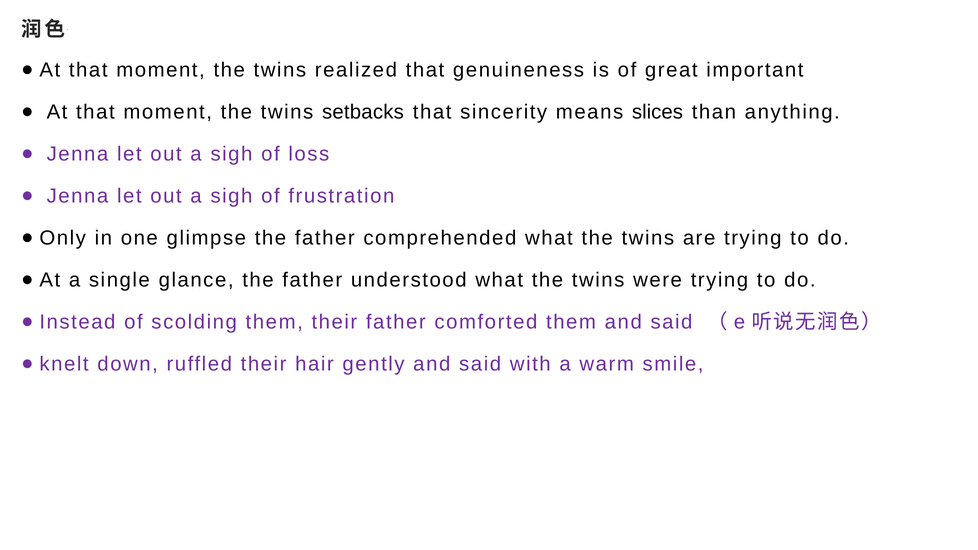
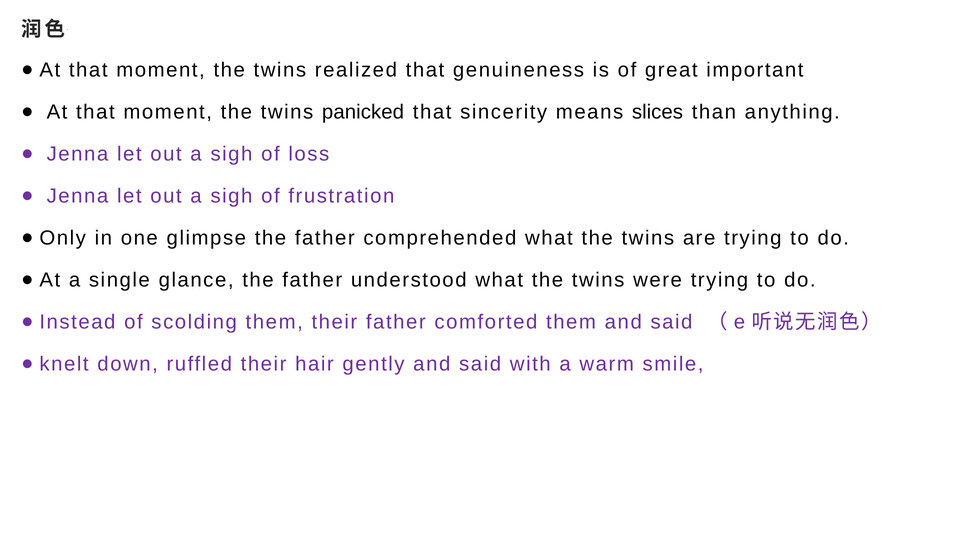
setbacks: setbacks -> panicked (363, 112)
